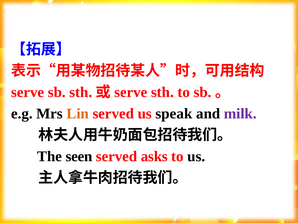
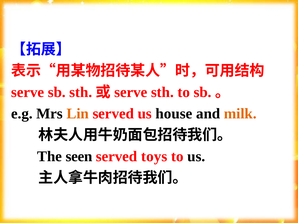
speak: speak -> house (174, 114)
milk colour: purple -> orange (240, 114)
asks: asks -> toys (154, 157)
